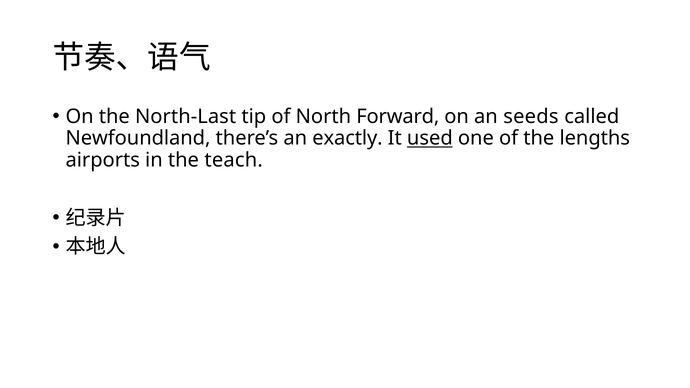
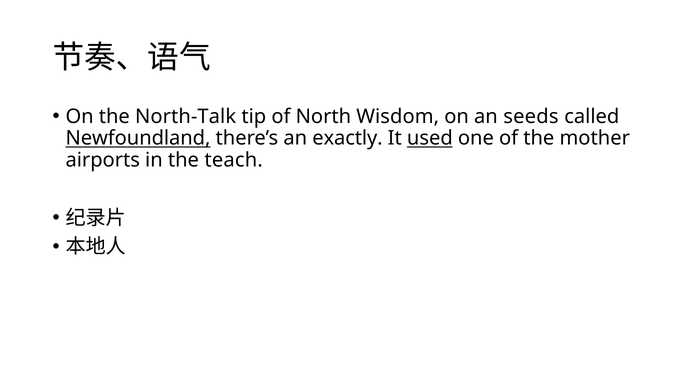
North-Last: North-Last -> North-Talk (186, 117)
Forward: Forward -> Wisdom (398, 117)
Newfoundland underline: none -> present (138, 138)
lengths: lengths -> mother (595, 138)
